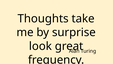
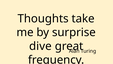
look: look -> dive (40, 46)
